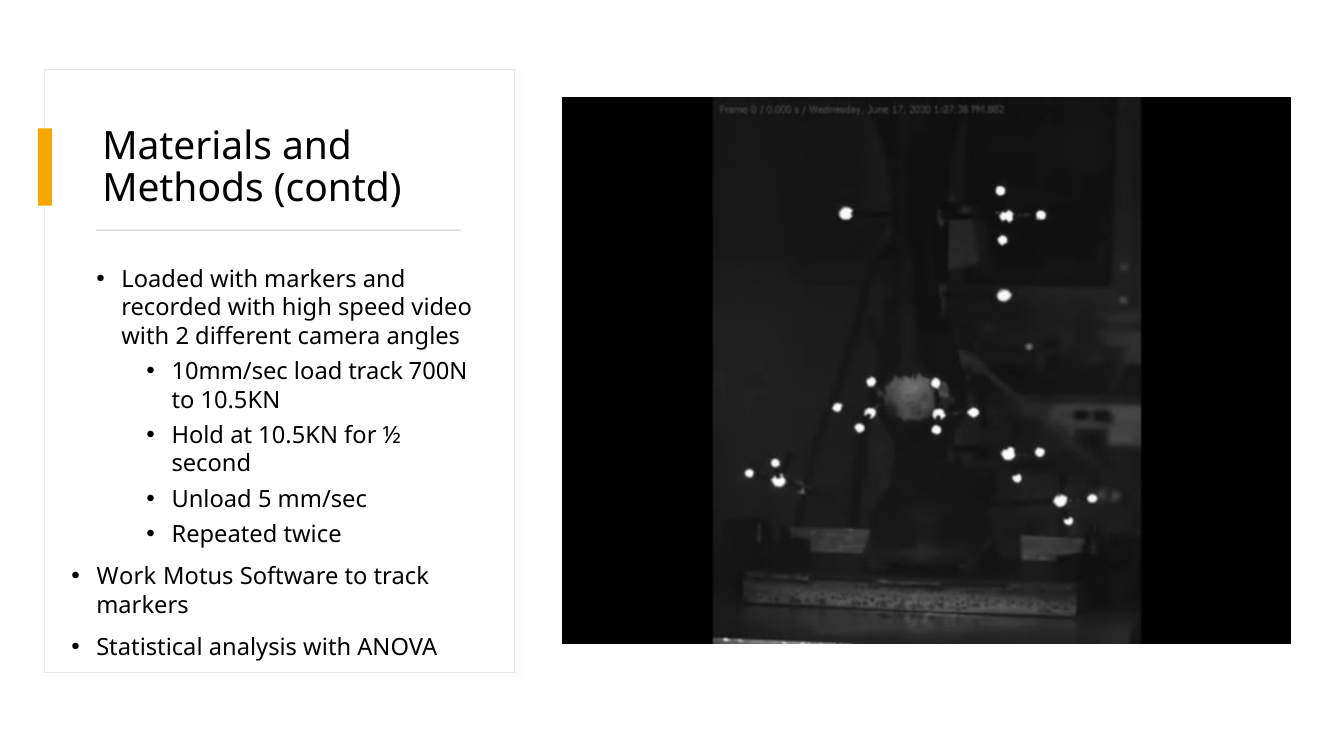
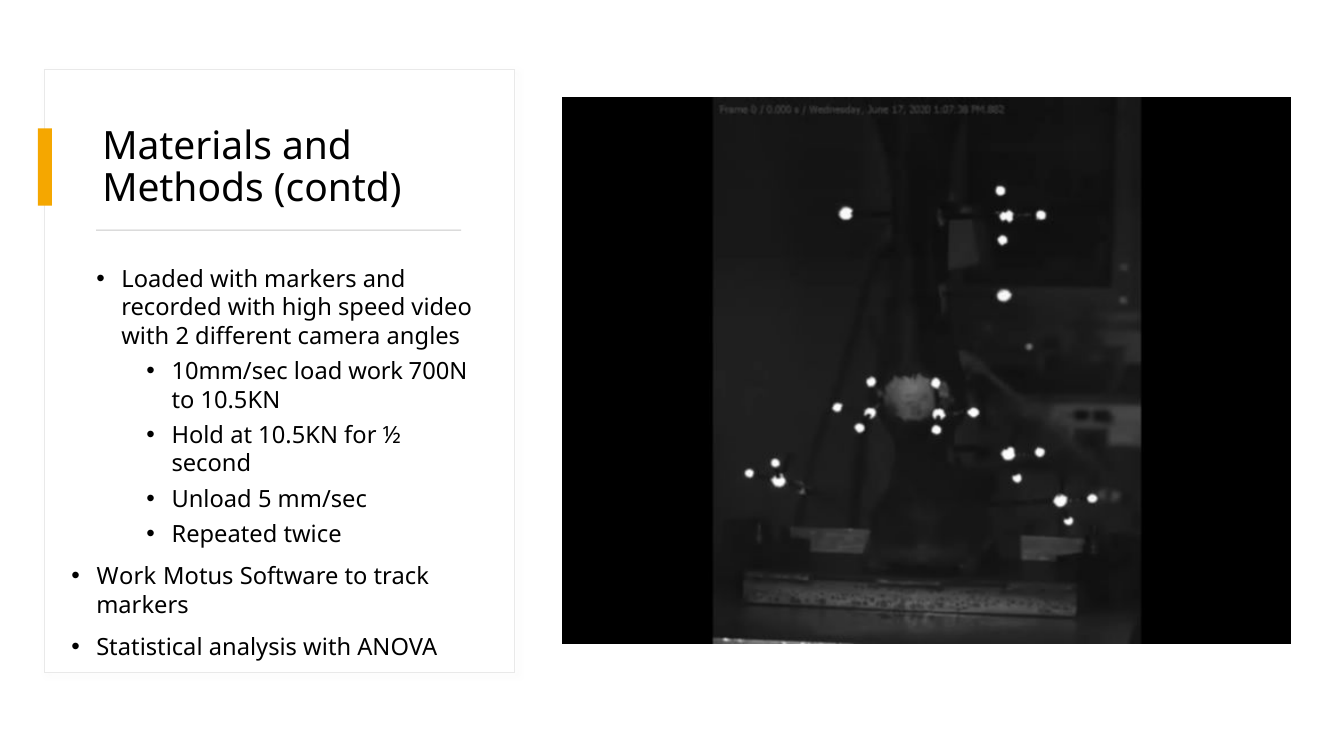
load track: track -> work (376, 372)
